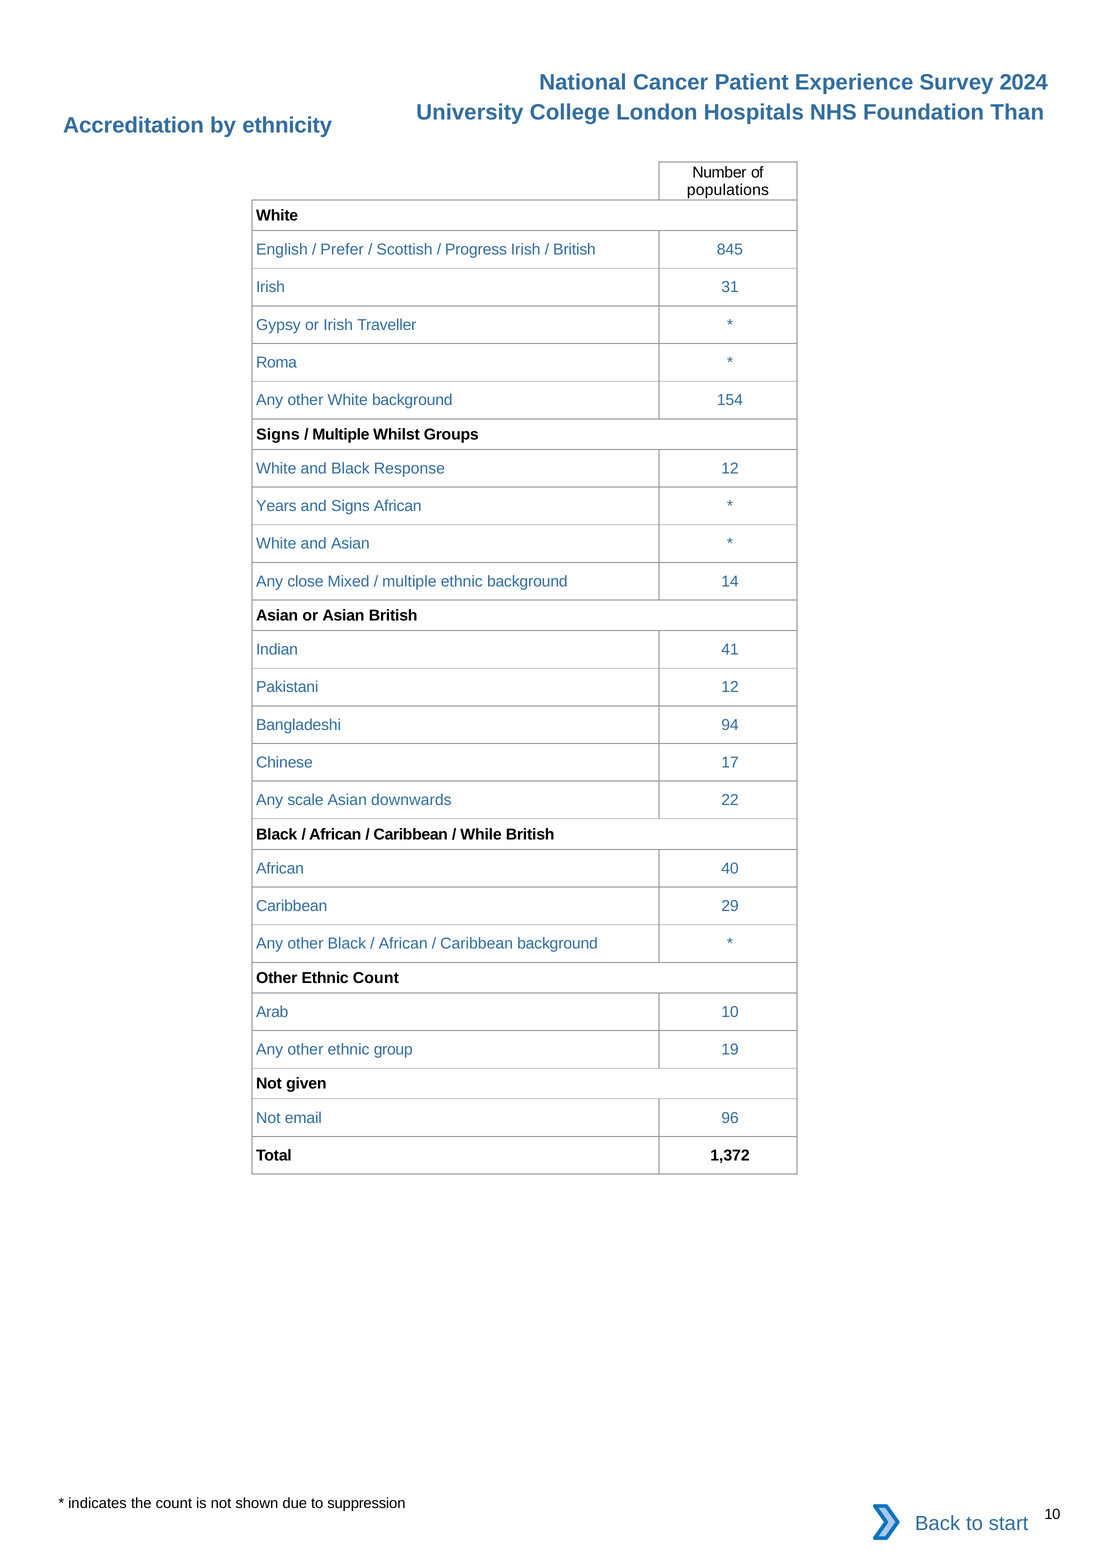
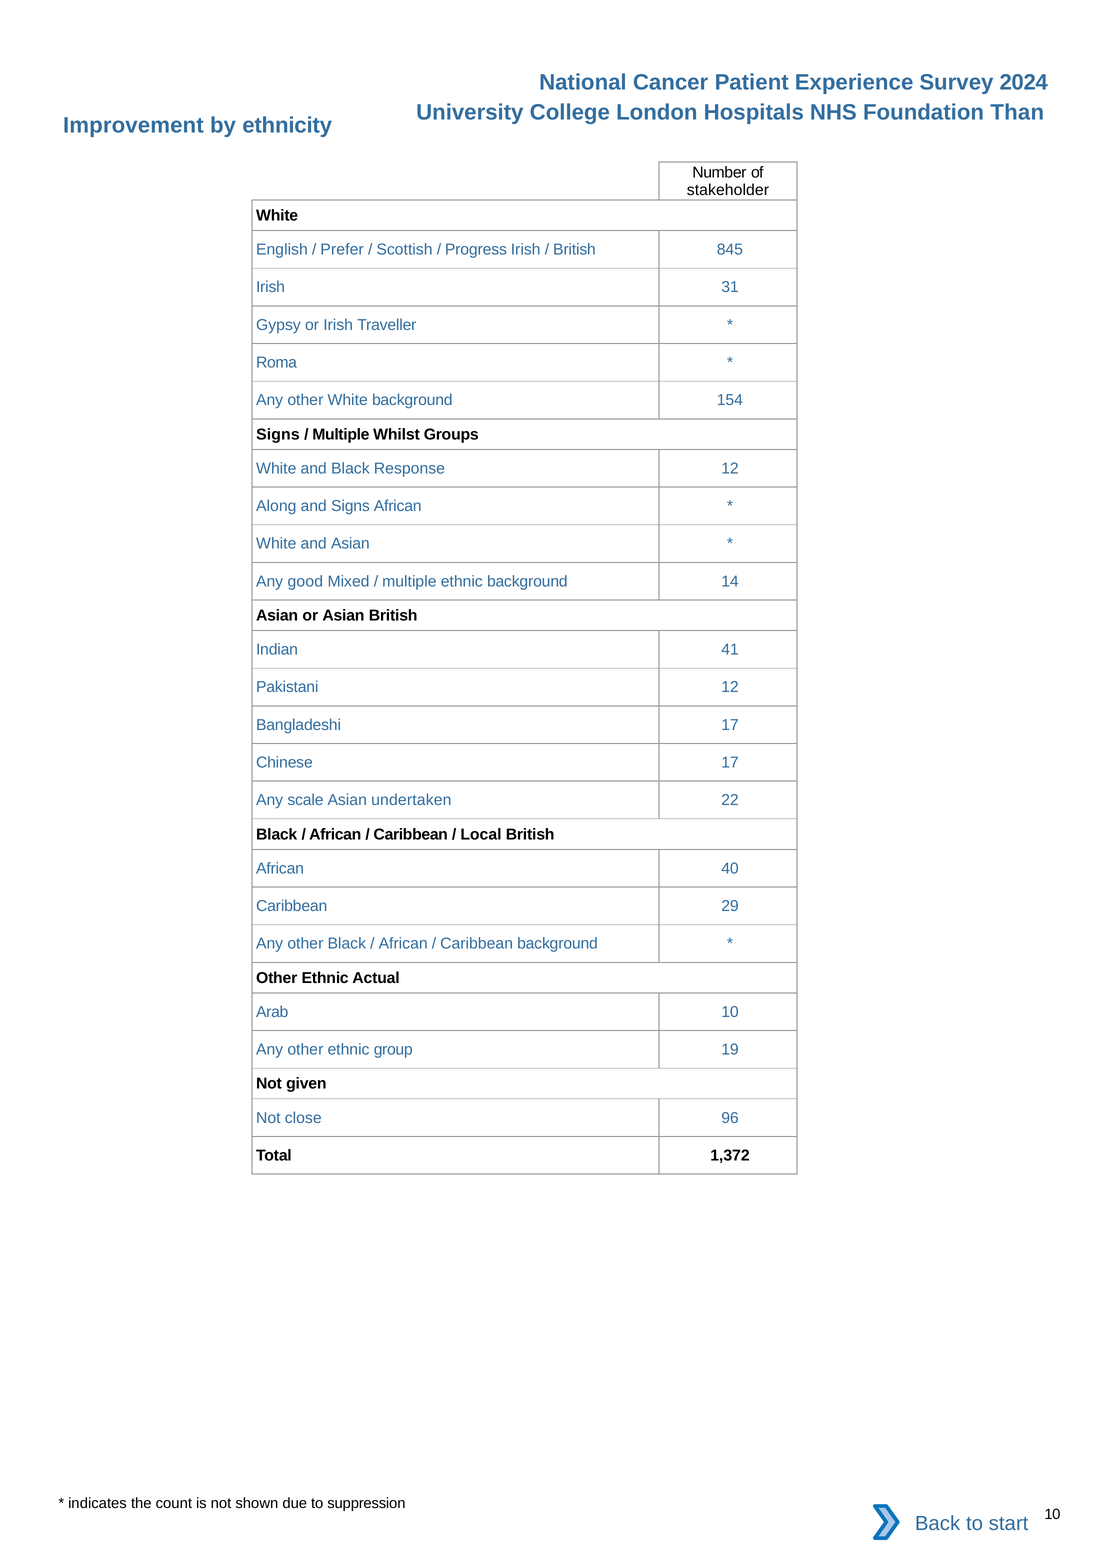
Accreditation: Accreditation -> Improvement (133, 126)
populations: populations -> stakeholder (728, 190)
Years: Years -> Along (276, 506)
close: close -> good (305, 582)
Bangladeshi 94: 94 -> 17 (730, 725)
downwards: downwards -> undertaken (411, 800)
While: While -> Local (481, 834)
Ethnic Count: Count -> Actual (376, 978)
email: email -> close (303, 1118)
